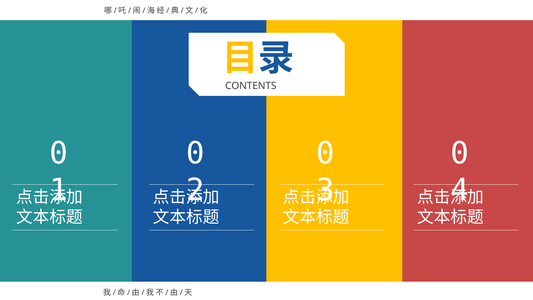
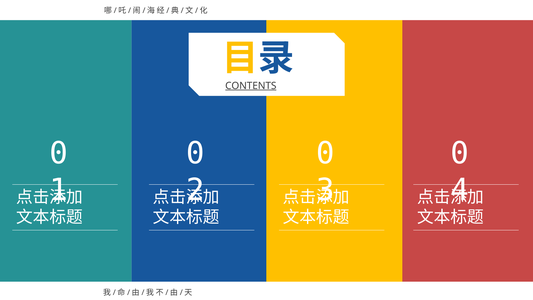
CONTENTS underline: none -> present (251, 86)
